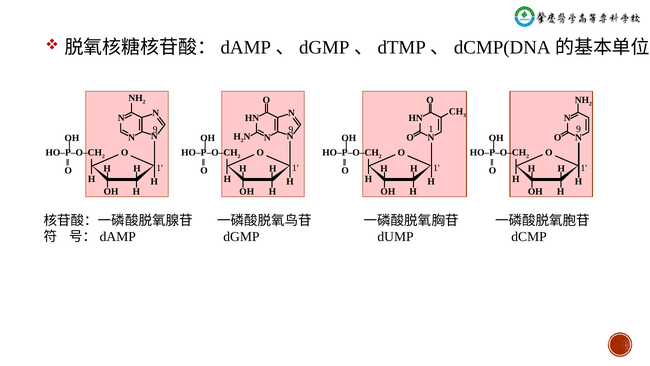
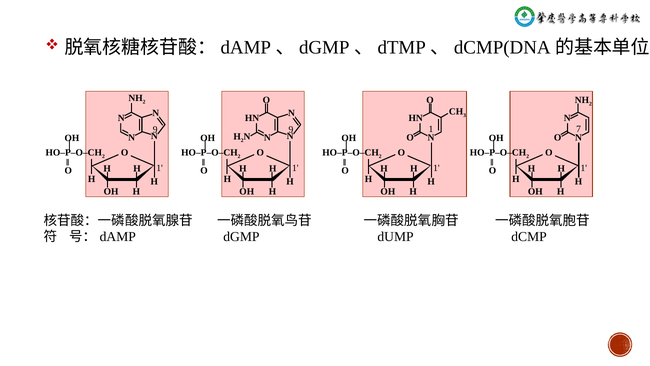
1 9: 9 -> 7 (579, 129)
